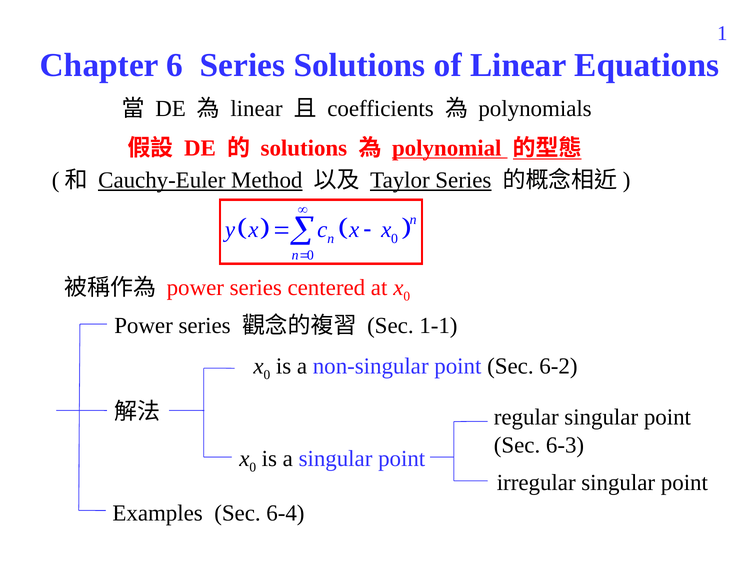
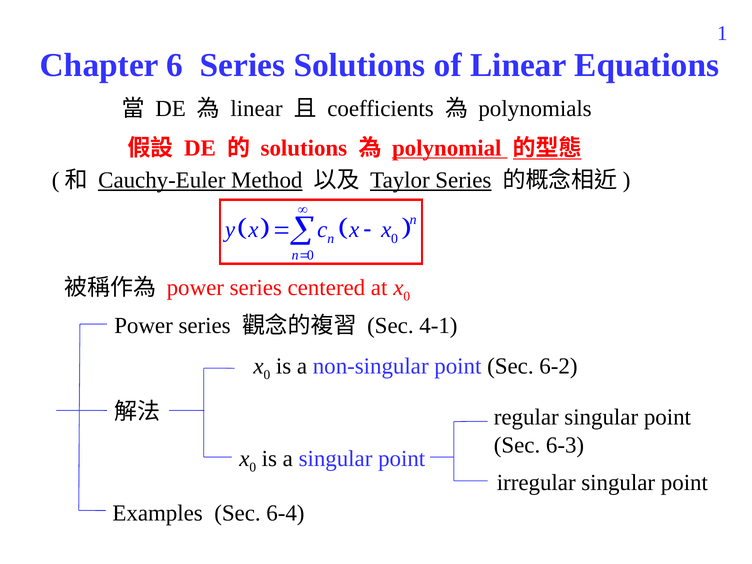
1-1: 1-1 -> 4-1 (438, 326)
